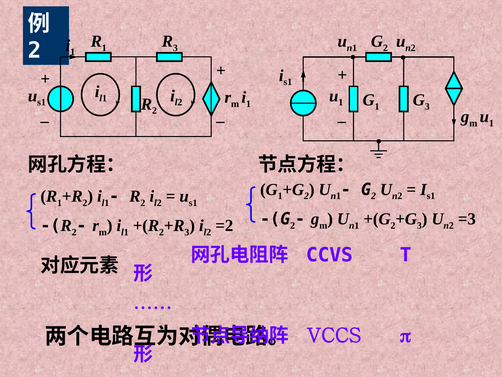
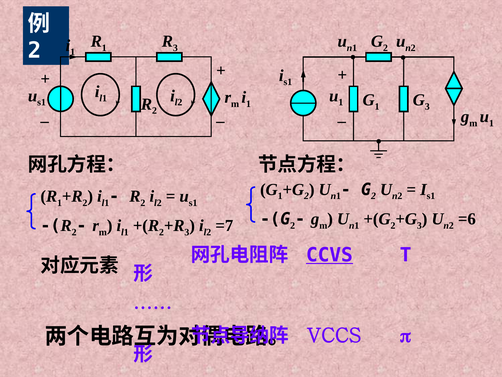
=3: =3 -> =6 (467, 219)
=2: =2 -> =7 (224, 225)
CCVS underline: none -> present (330, 255)
